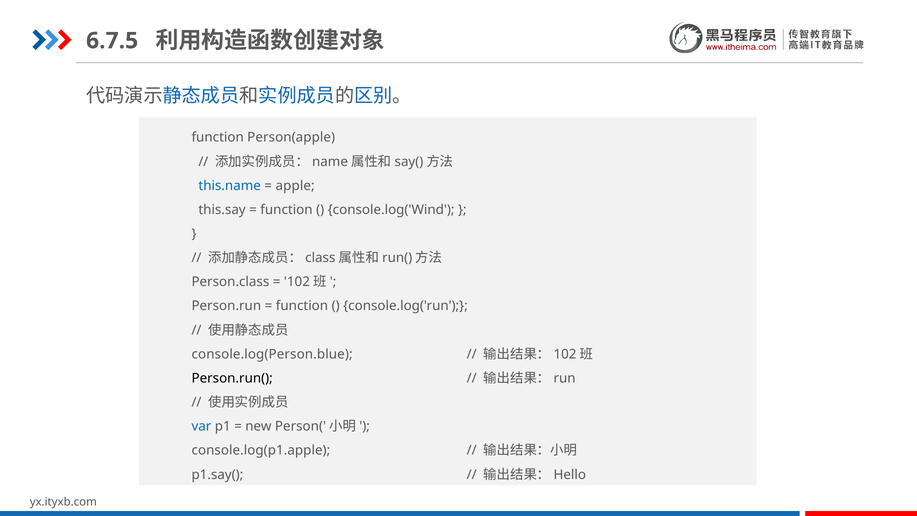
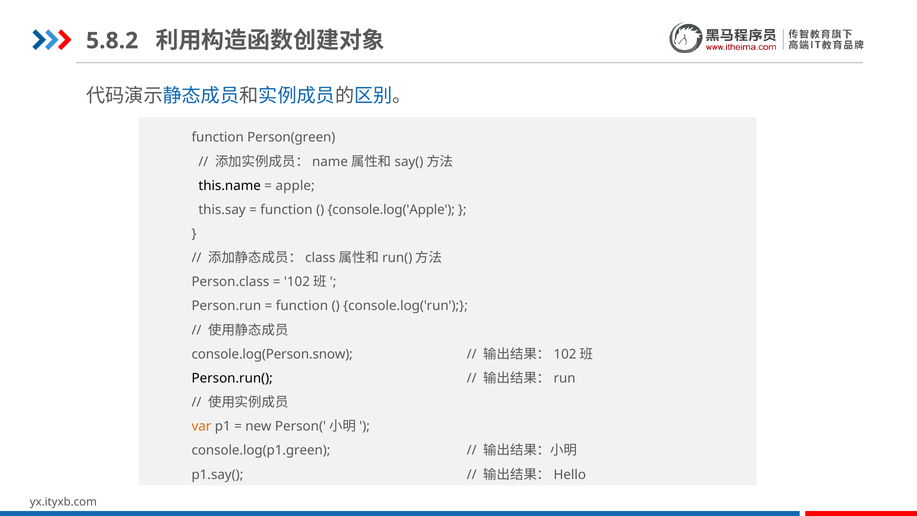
6.7.5: 6.7.5 -> 5.8.2 (112, 41)
Person(apple: Person(apple -> Person(green (291, 138)
this.name colour: blue -> black (230, 186)
console.log('Wind: console.log('Wind -> console.log('Apple (391, 210)
console.log(Person.blue: console.log(Person.blue -> console.log(Person.snow (272, 354)
var colour: blue -> orange (201, 426)
console.log(p1.apple: console.log(p1.apple -> console.log(p1.green (261, 451)
